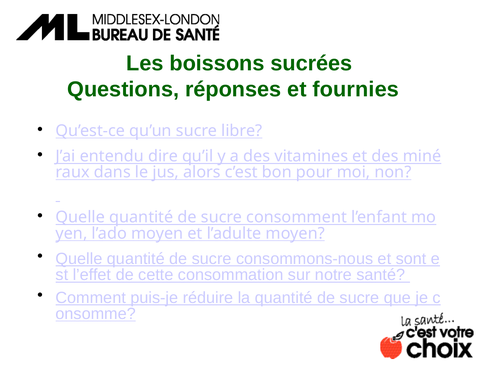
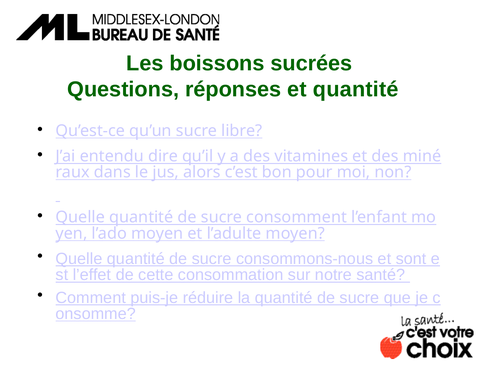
et fournies: fournies -> quantité (356, 89)
